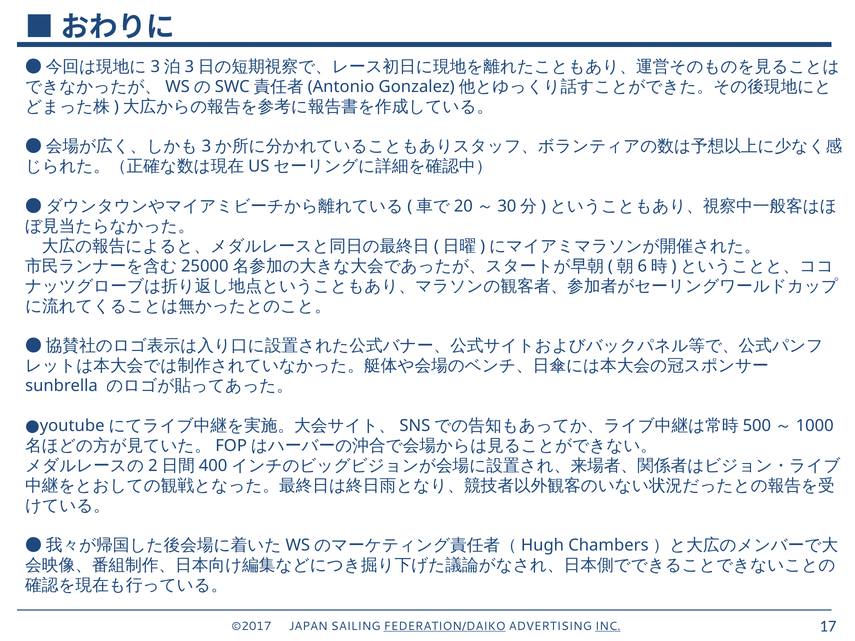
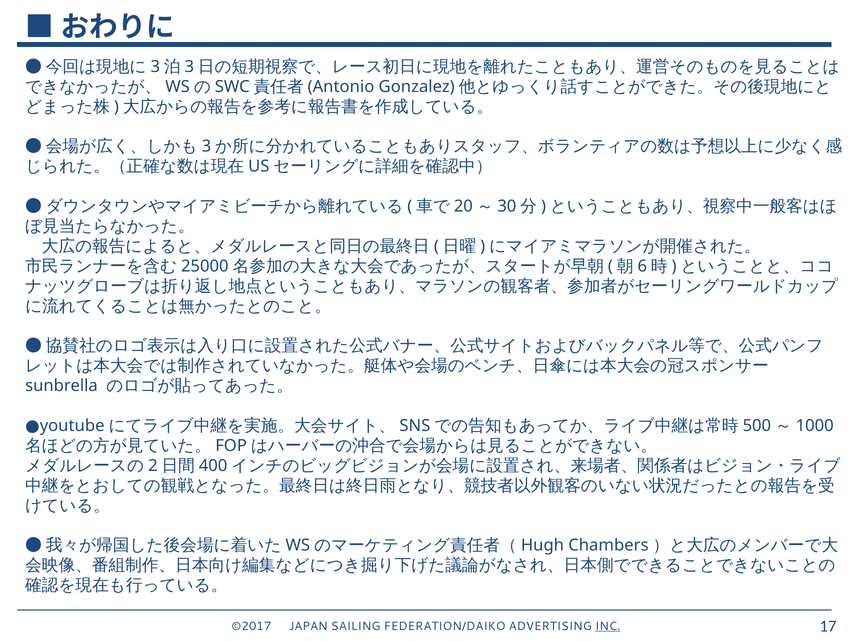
FEDERATION/DAIKO underline: present -> none (445, 626)
